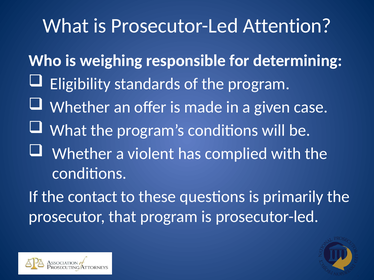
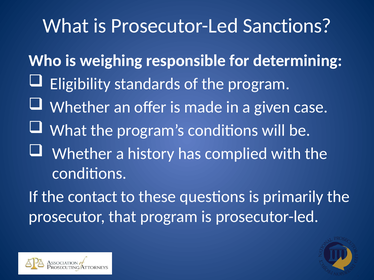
Attention: Attention -> Sanctions (287, 26)
violent: violent -> history (151, 154)
